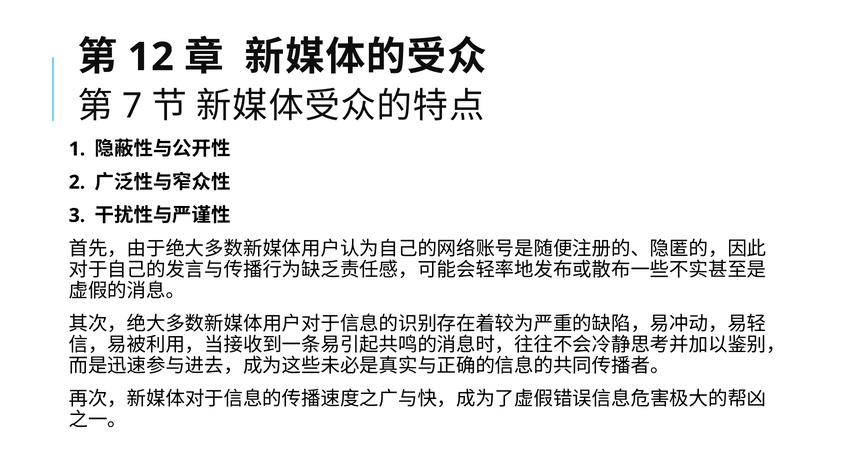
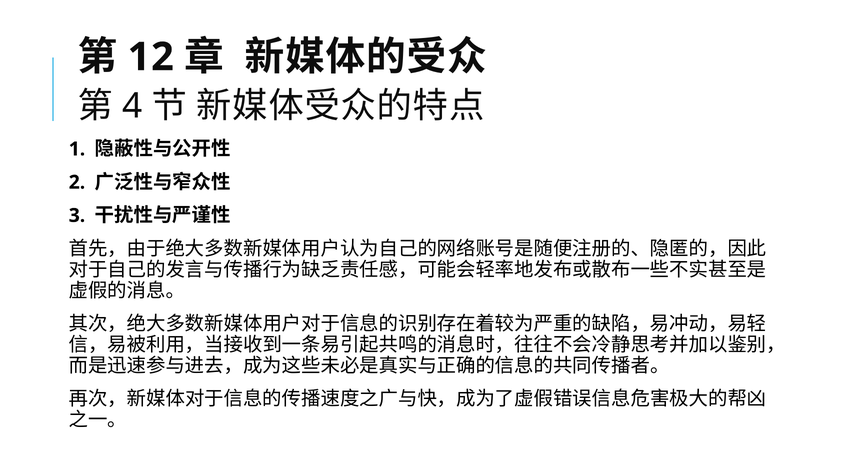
7: 7 -> 4 (132, 106)
